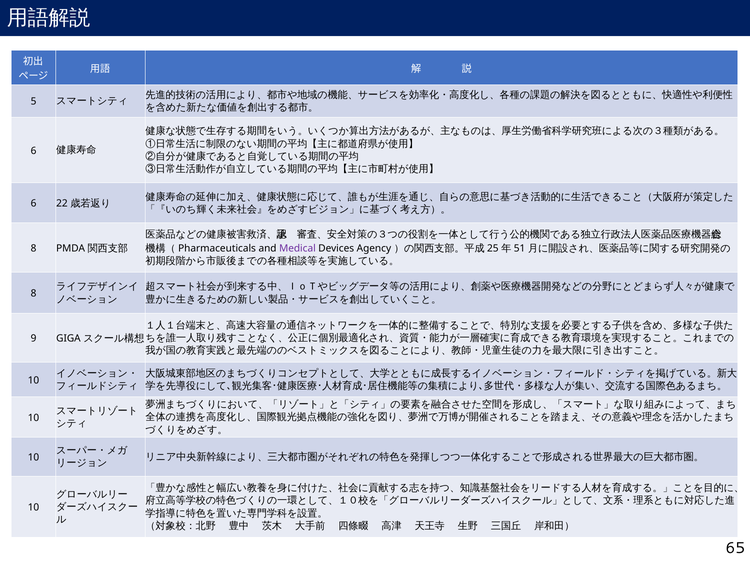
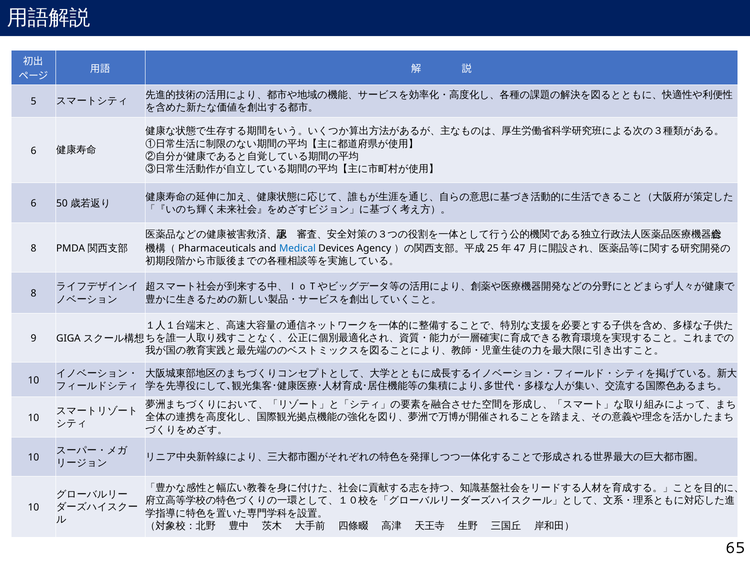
22: 22 -> 50 (62, 204)
Medical colour: purple -> blue (297, 248)
51: 51 -> 47 (520, 248)
